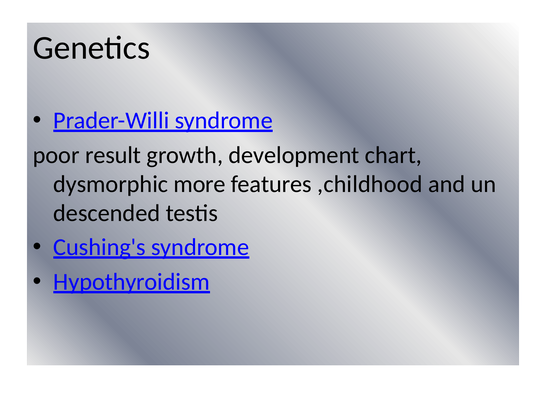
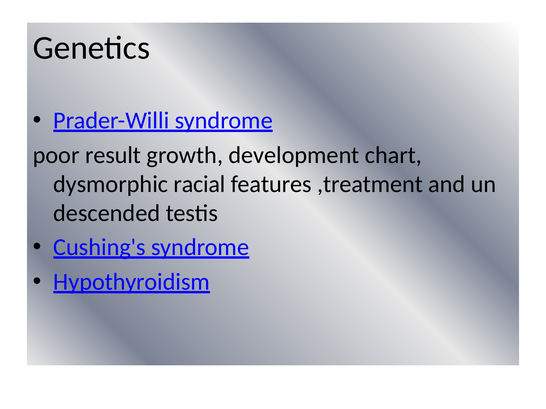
more: more -> racial (200, 184)
,childhood: ,childhood -> ,treatment (370, 184)
